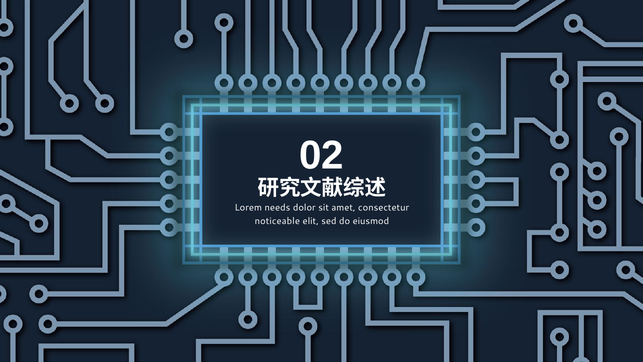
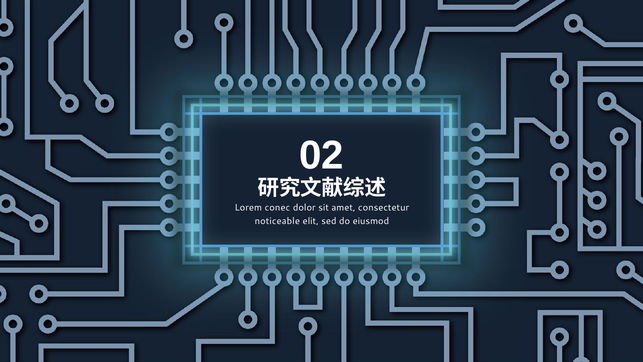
needs: needs -> conec (277, 207)
